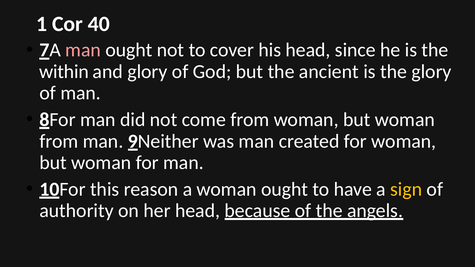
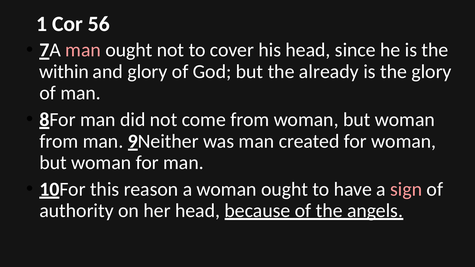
40: 40 -> 56 (99, 24)
ancient: ancient -> already (329, 72)
sign colour: yellow -> pink (406, 189)
